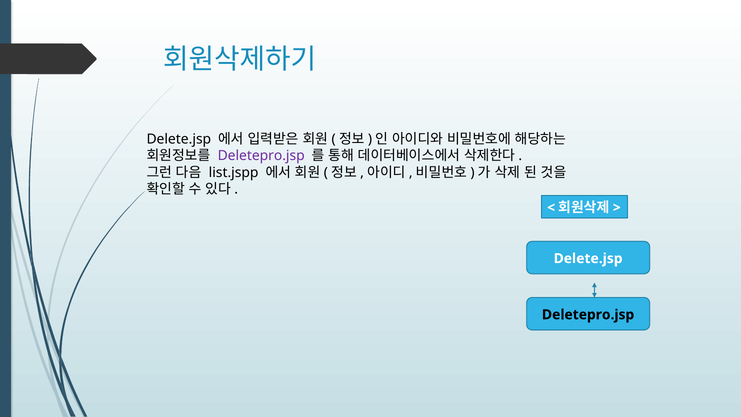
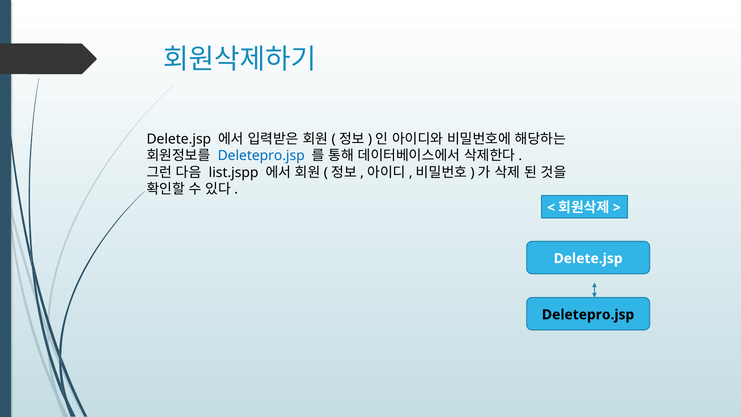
Deletepro.jsp colour: purple -> blue (261, 156)
